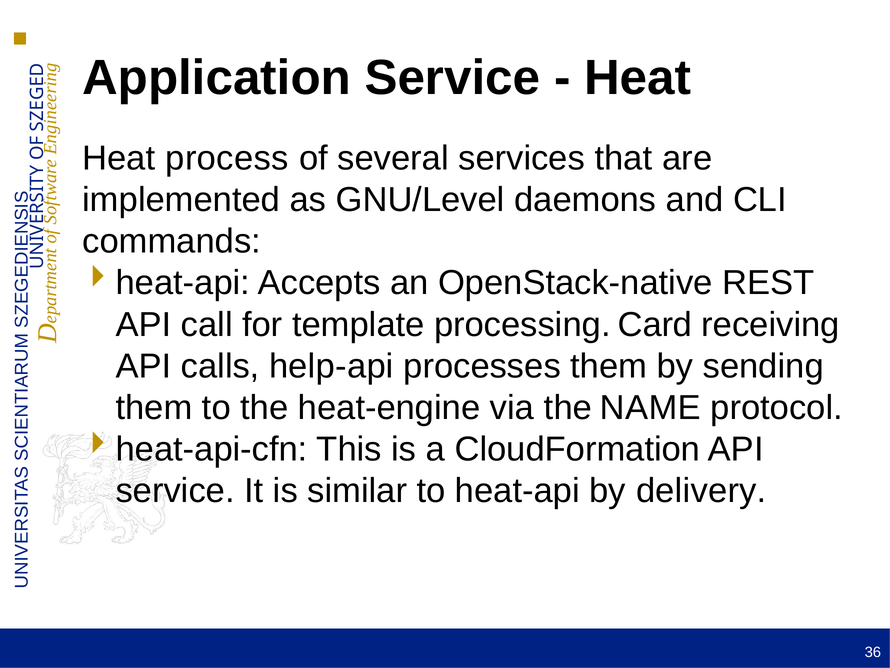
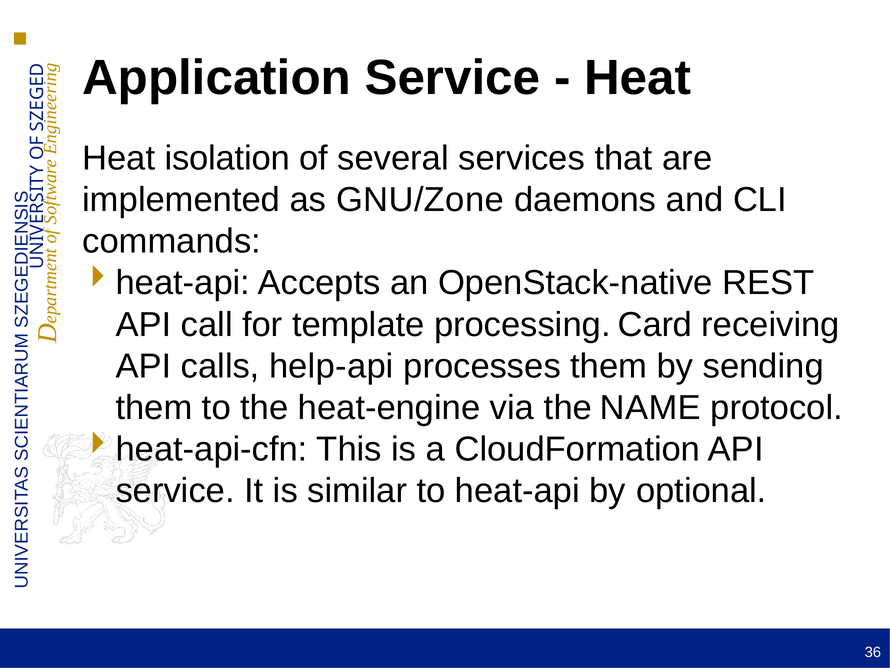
process: process -> isolation (227, 158)
GNU/Level: GNU/Level -> GNU/Zone (420, 200)
delivery: delivery -> optional (701, 491)
